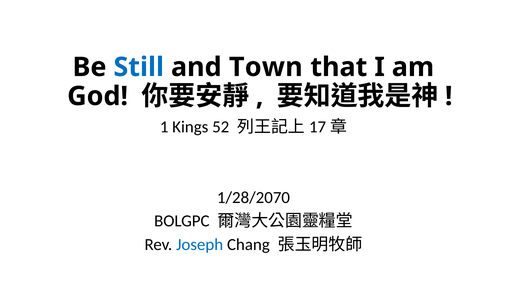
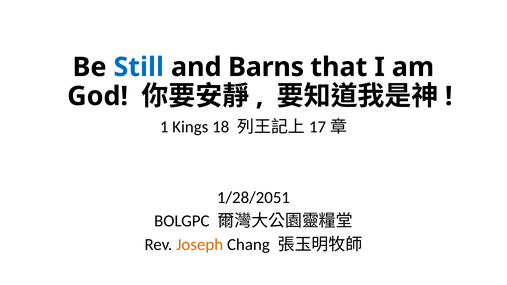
Town: Town -> Barns (266, 67)
52: 52 -> 18 (221, 127)
1/28/2070: 1/28/2070 -> 1/28/2051 (253, 198)
Joseph colour: blue -> orange (200, 245)
